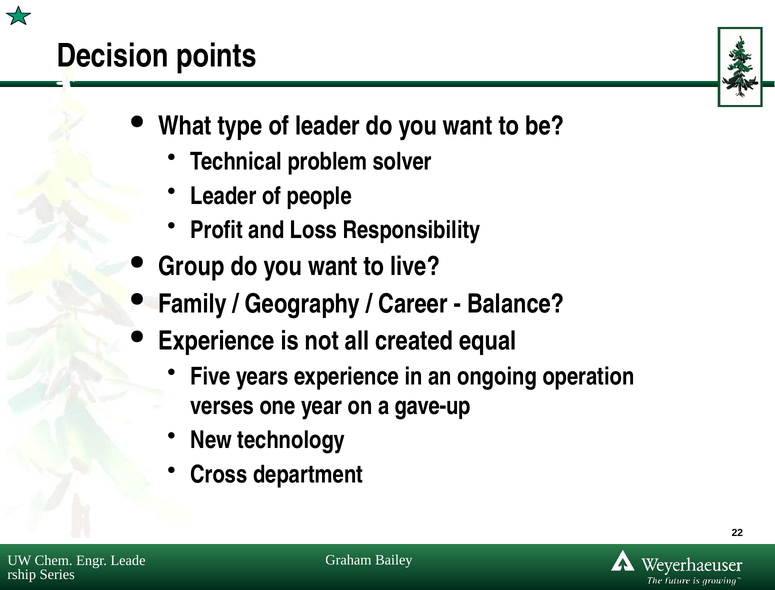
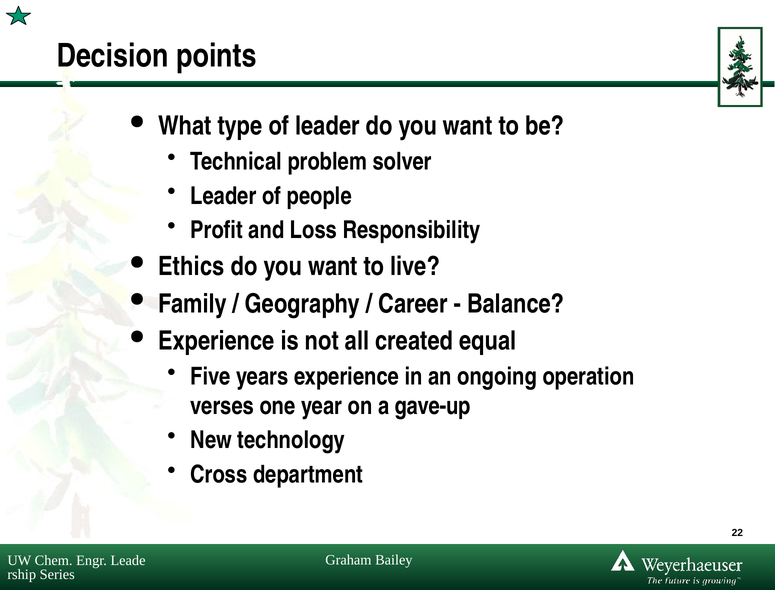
Group: Group -> Ethics (191, 267)
